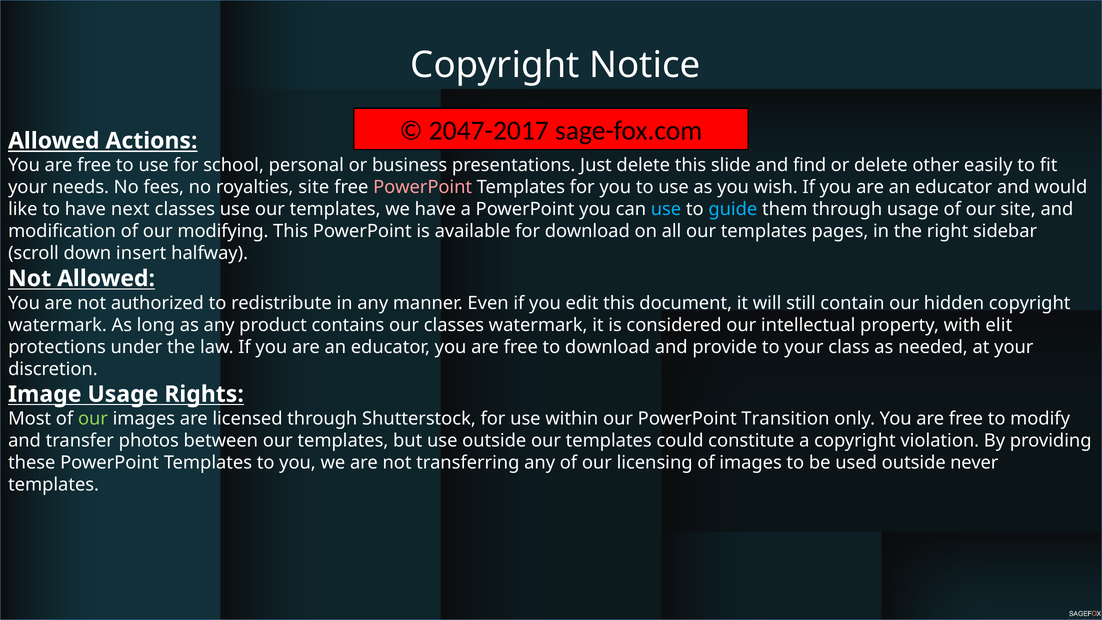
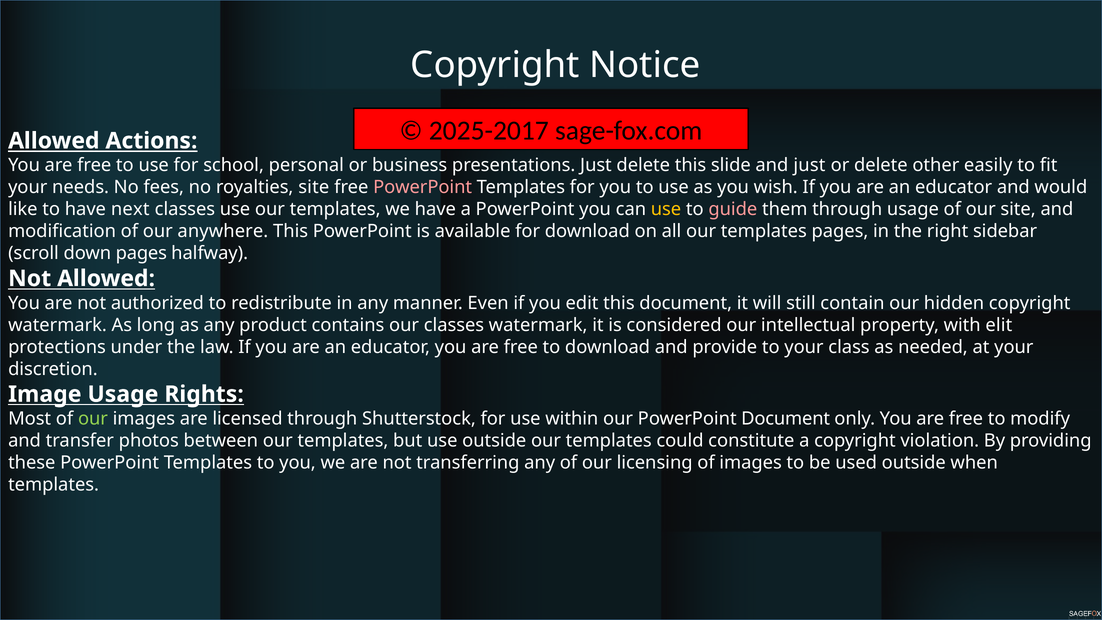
2047-2017: 2047-2017 -> 2025-2017 (489, 131)
and find: find -> just (809, 165)
use colour: light blue -> yellow (666, 209)
guide colour: light blue -> pink (733, 209)
modifying: modifying -> anywhere (223, 231)
down insert: insert -> pages (141, 253)
PowerPoint Transition: Transition -> Document (786, 419)
never: never -> when (974, 463)
